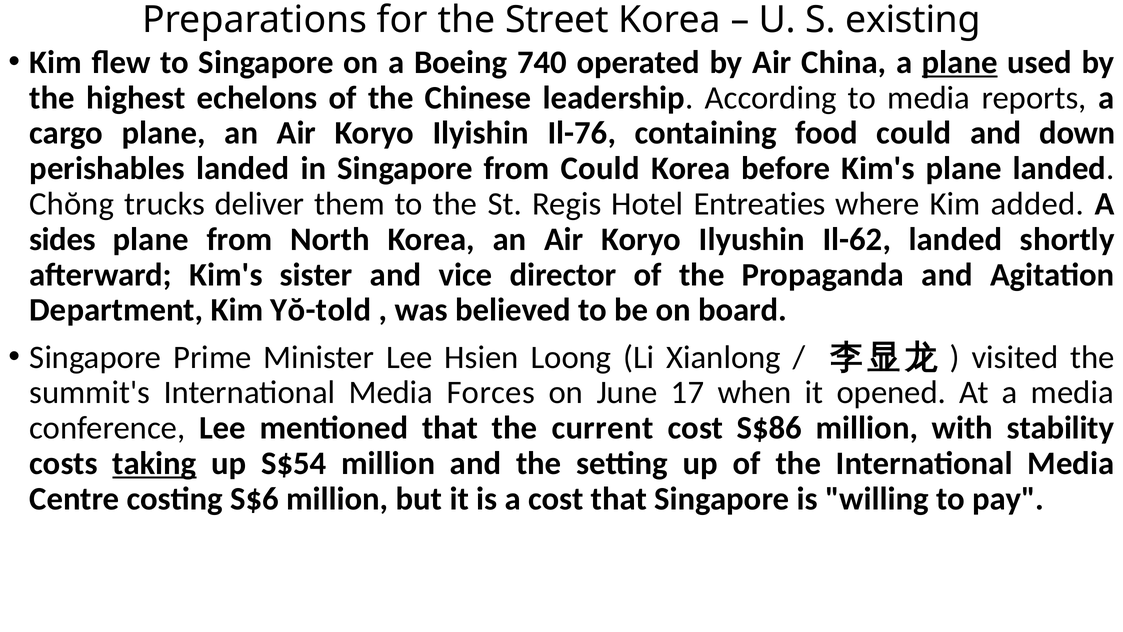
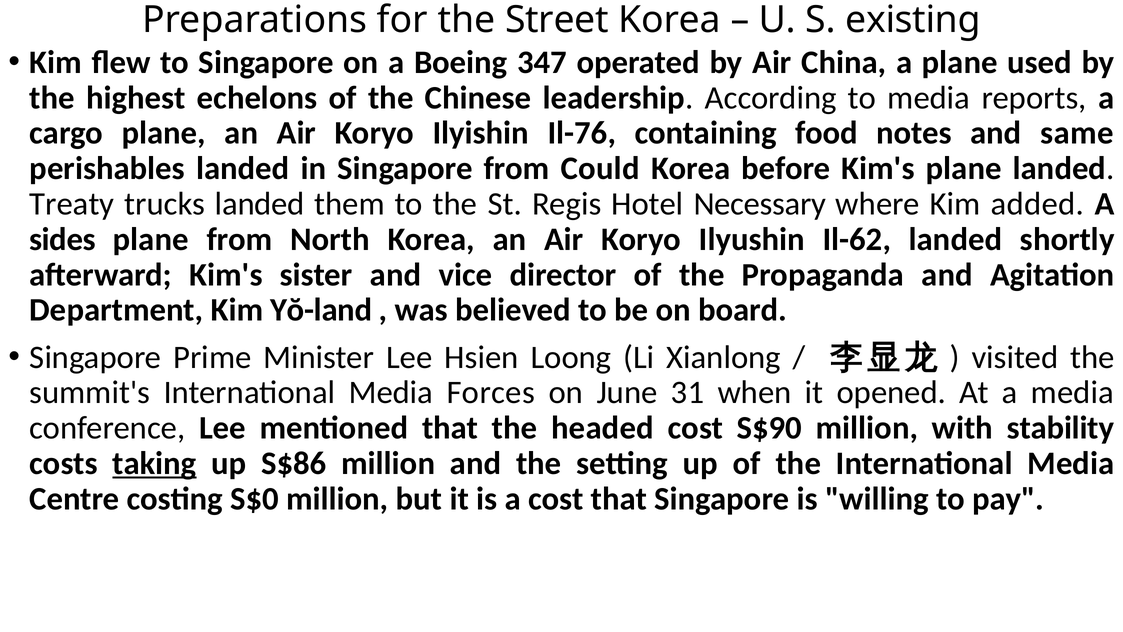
740: 740 -> 347 (542, 62)
plane underline: present -> none (960, 62)
food could: could -> notes (914, 133)
down: down -> same (1077, 133)
Chŏng: Chŏng -> Treaty (72, 204)
trucks deliver: deliver -> landed (260, 204)
Entreaties: Entreaties -> Necessary (760, 204)
Yŏ-told: Yŏ-told -> Yŏ-land (321, 310)
17: 17 -> 31 (688, 392)
current: current -> headed (602, 428)
S$86: S$86 -> S$90 (769, 428)
S$54: S$54 -> S$86 (294, 463)
S$6: S$6 -> S$0 (254, 499)
